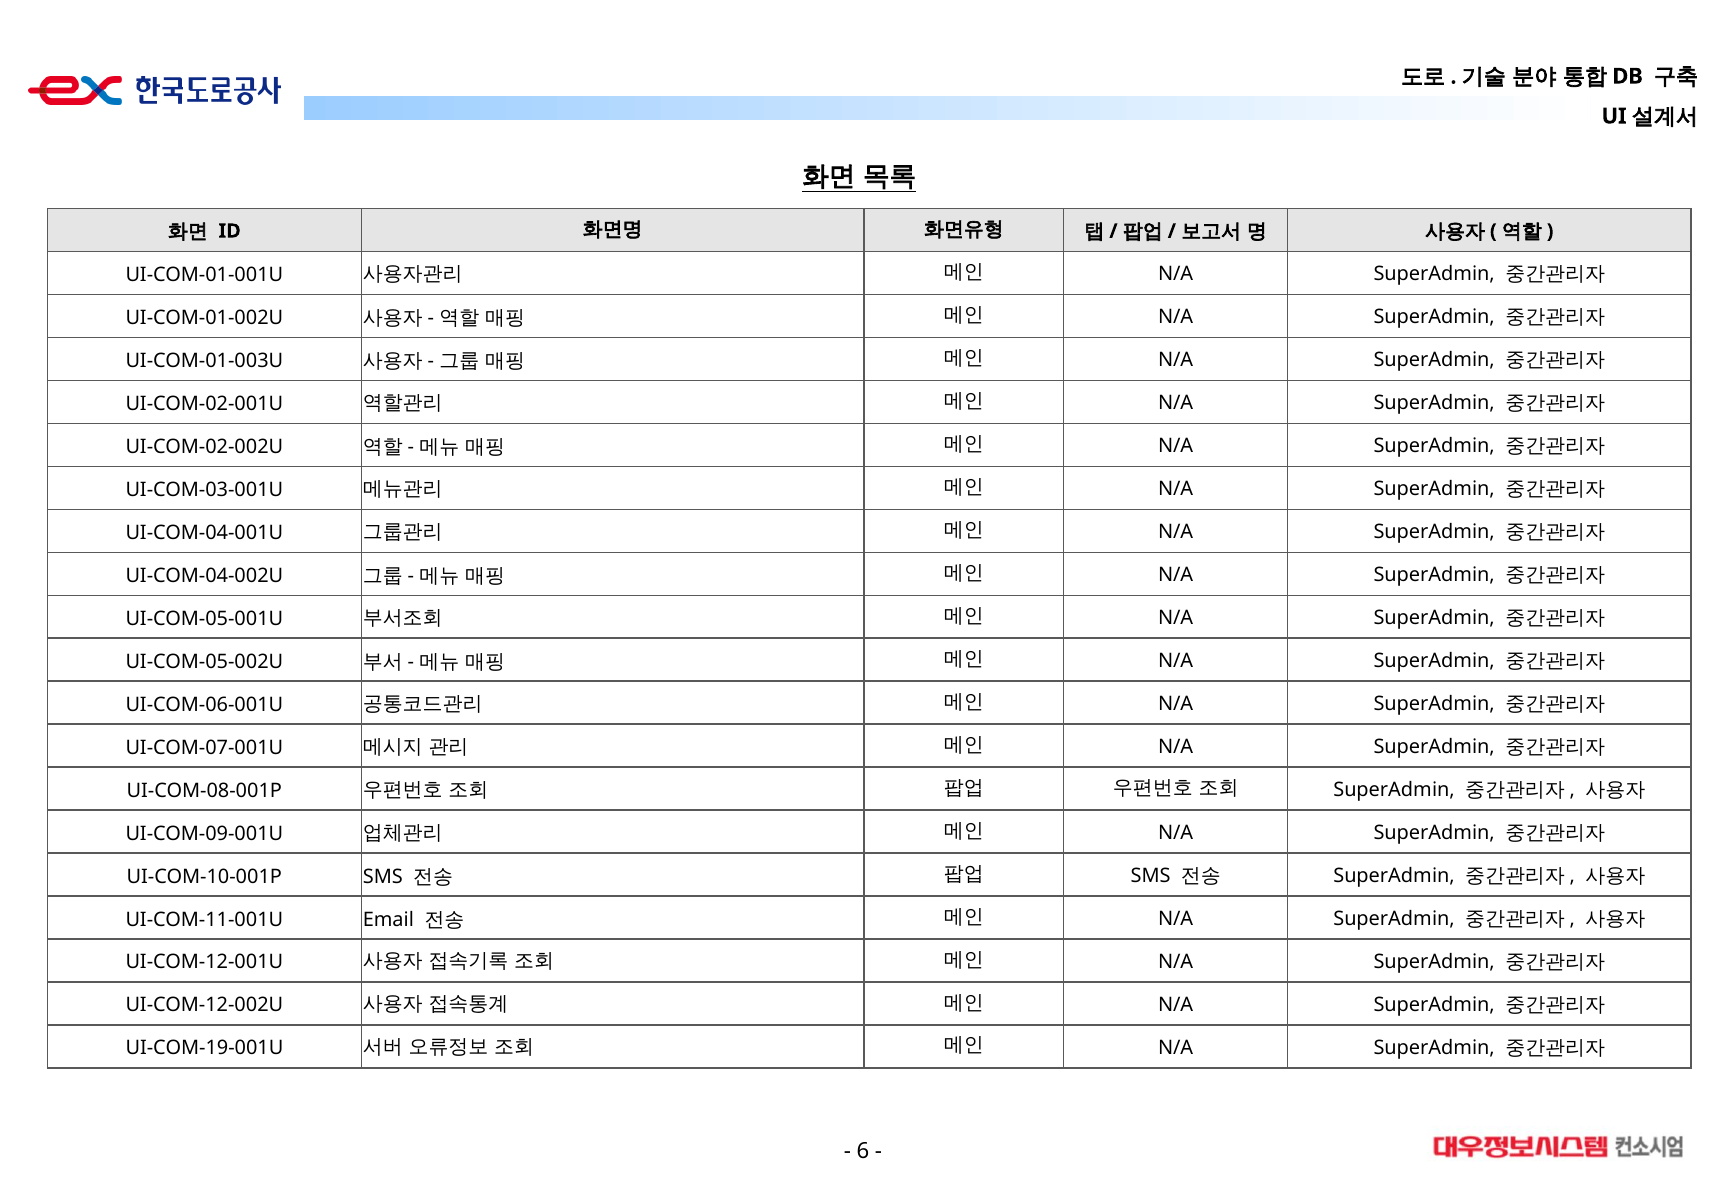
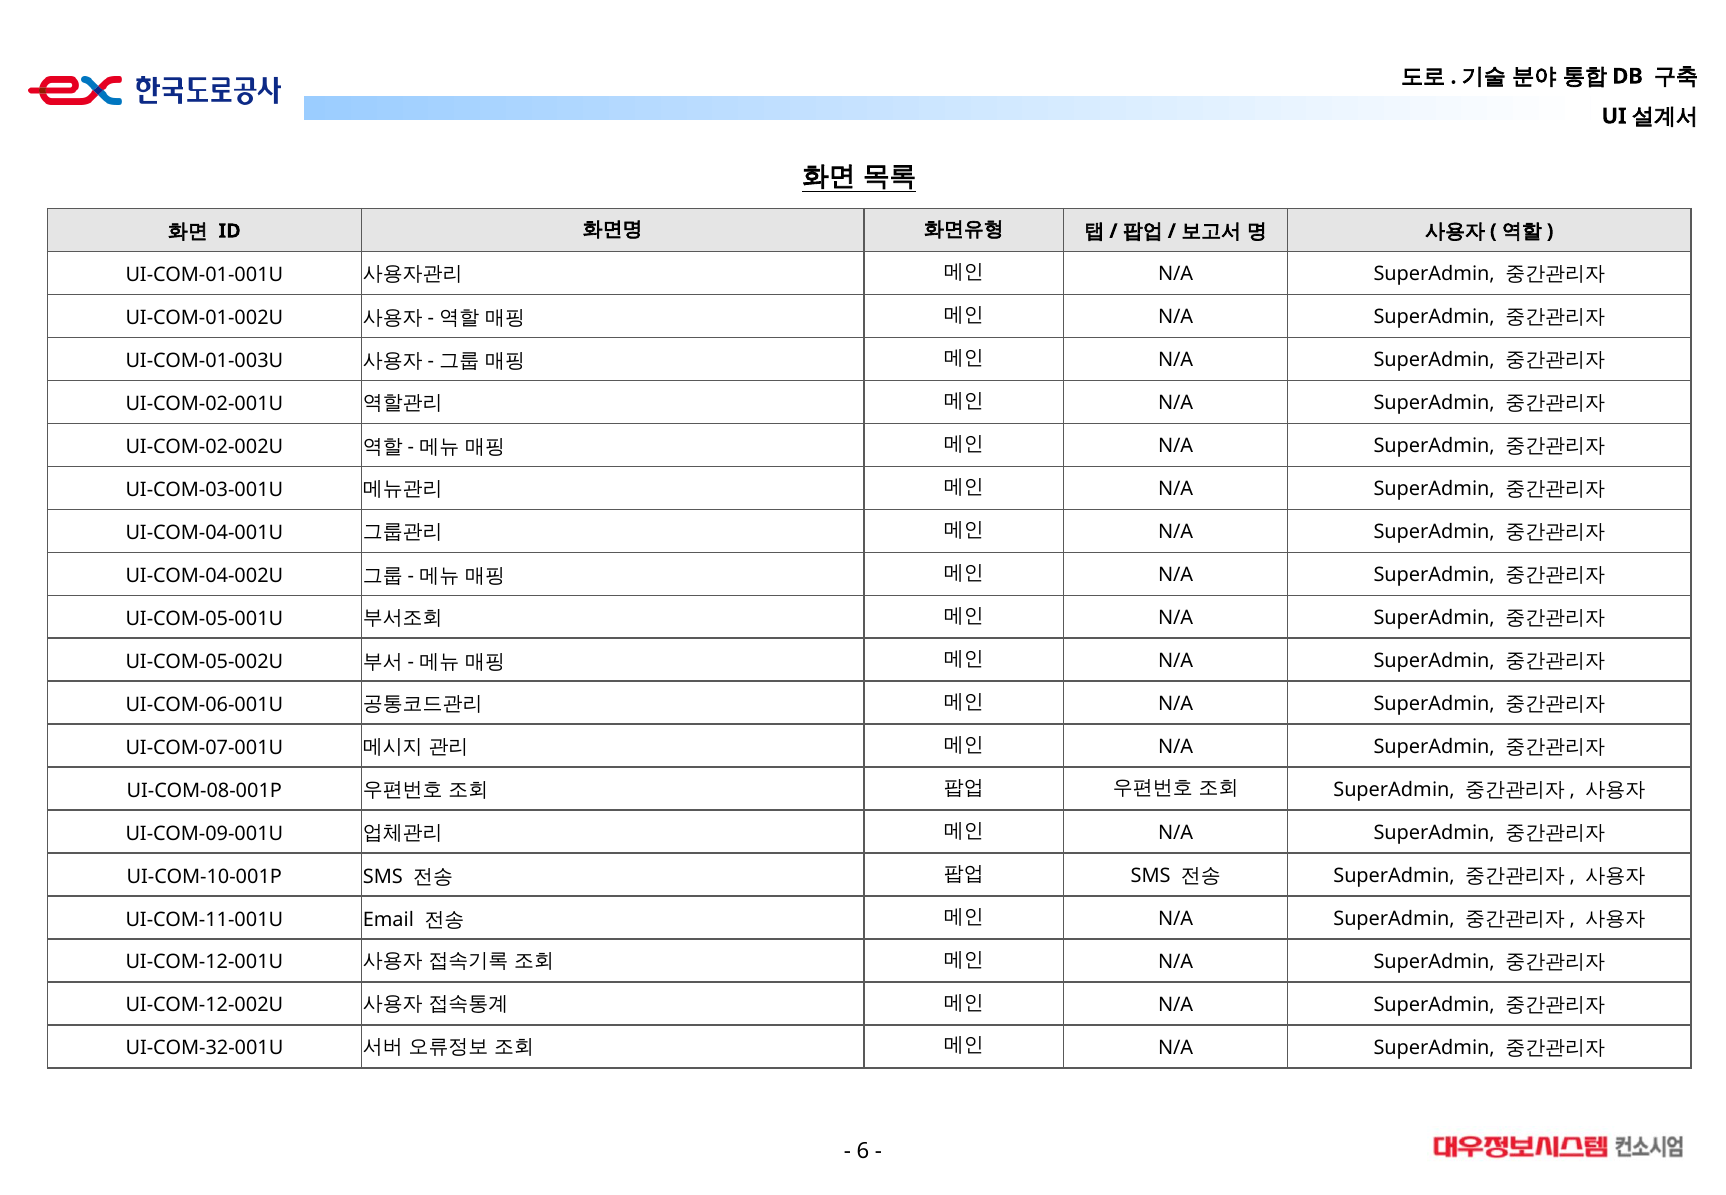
UI-COM-19-001U: UI-COM-19-001U -> UI-COM-32-001U (204, 1048)
